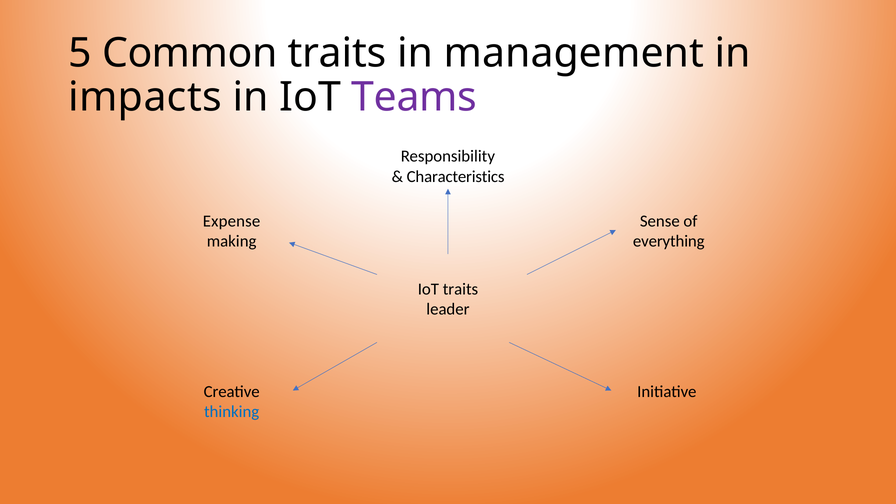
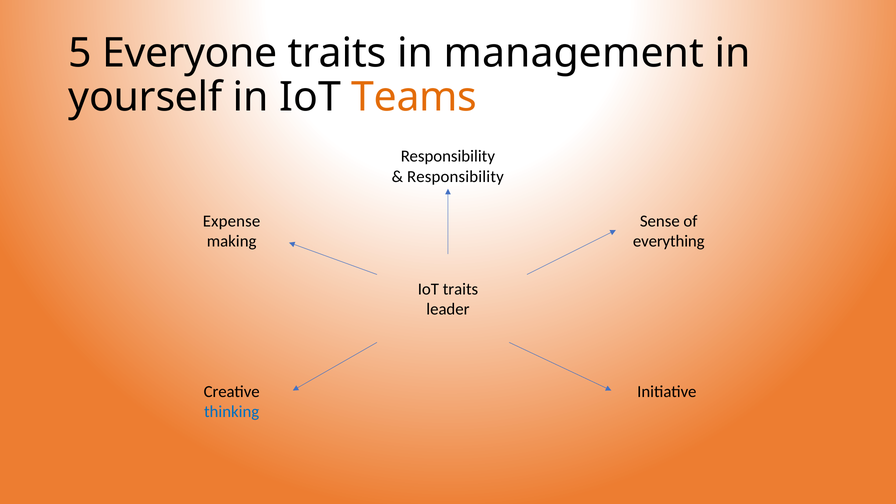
Common: Common -> Everyone (190, 53)
impacts: impacts -> yourself (145, 97)
Teams colour: purple -> orange (414, 97)
Characteristics: Characteristics -> Responsibility (455, 177)
